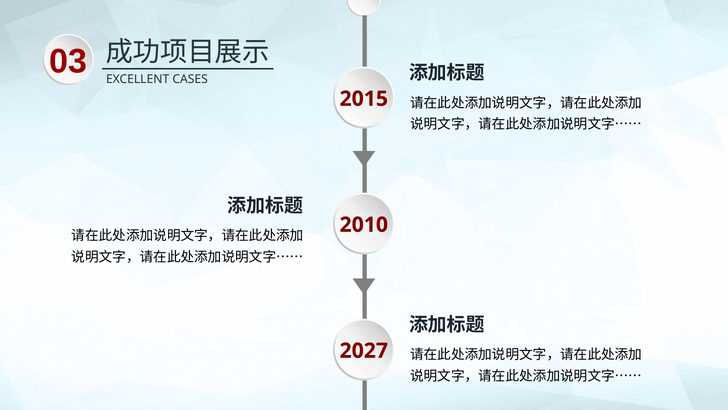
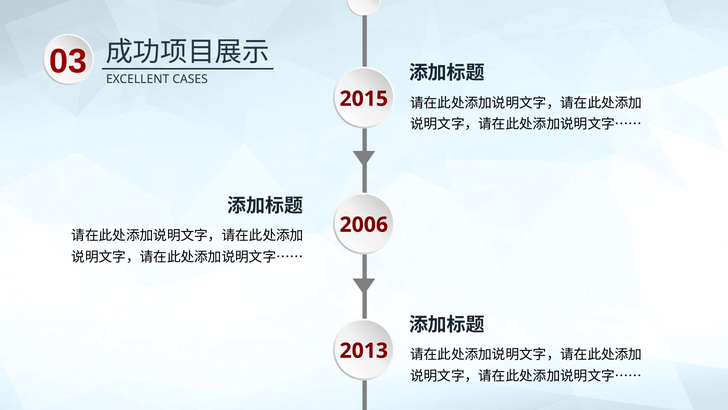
2010: 2010 -> 2006 (364, 225)
2027: 2027 -> 2013 (364, 350)
